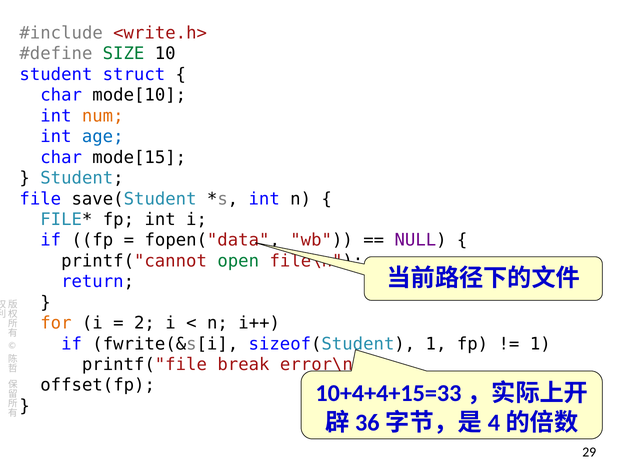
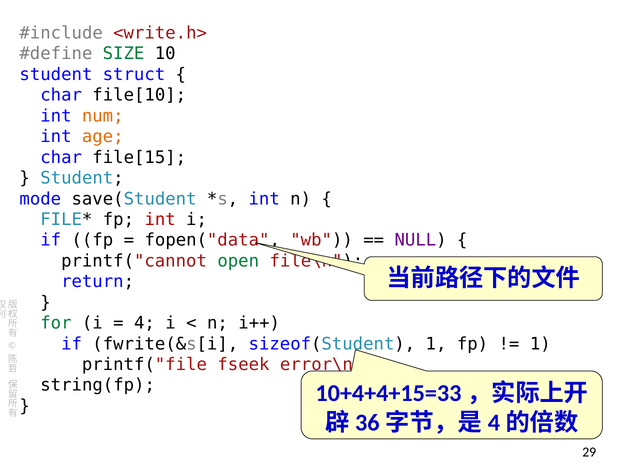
mode[10: mode[10 -> file[10 (139, 95)
age colour: blue -> orange (103, 137)
mode[15: mode[15 -> file[15 (139, 158)
file: file -> mode (40, 199)
int colour: black -> red (160, 220)
for colour: orange -> green (56, 323)
2: 2 -> 4 (144, 323)
break: break -> fseek (243, 365)
offset(fp: offset(fp -> string(fp (98, 386)
